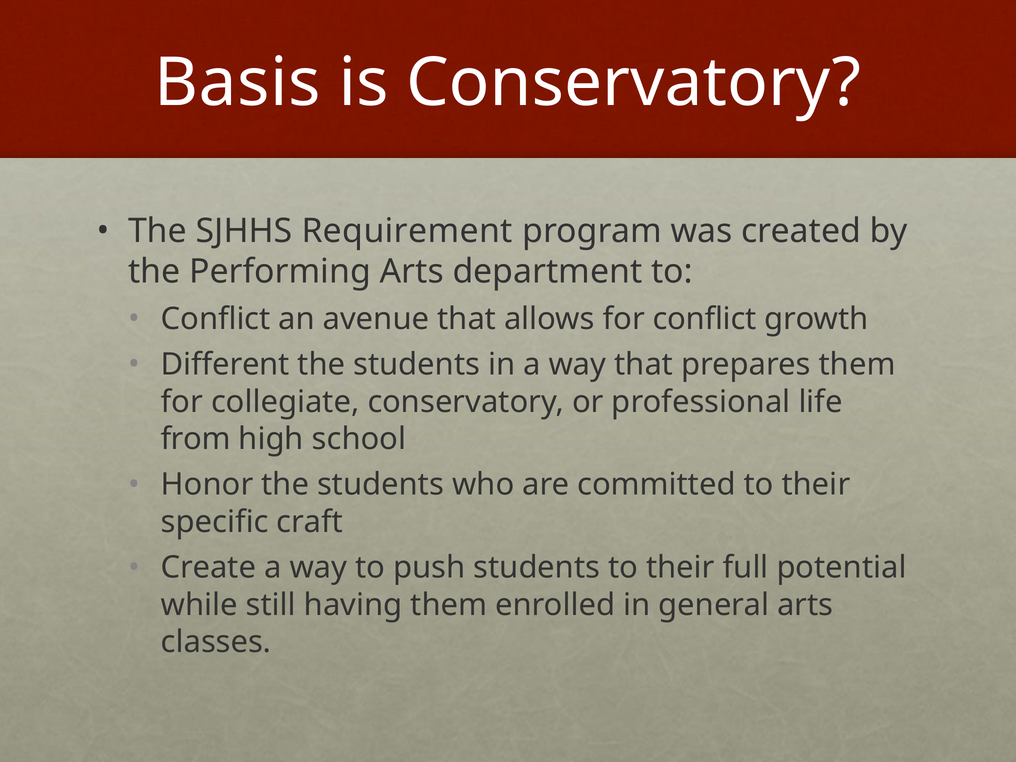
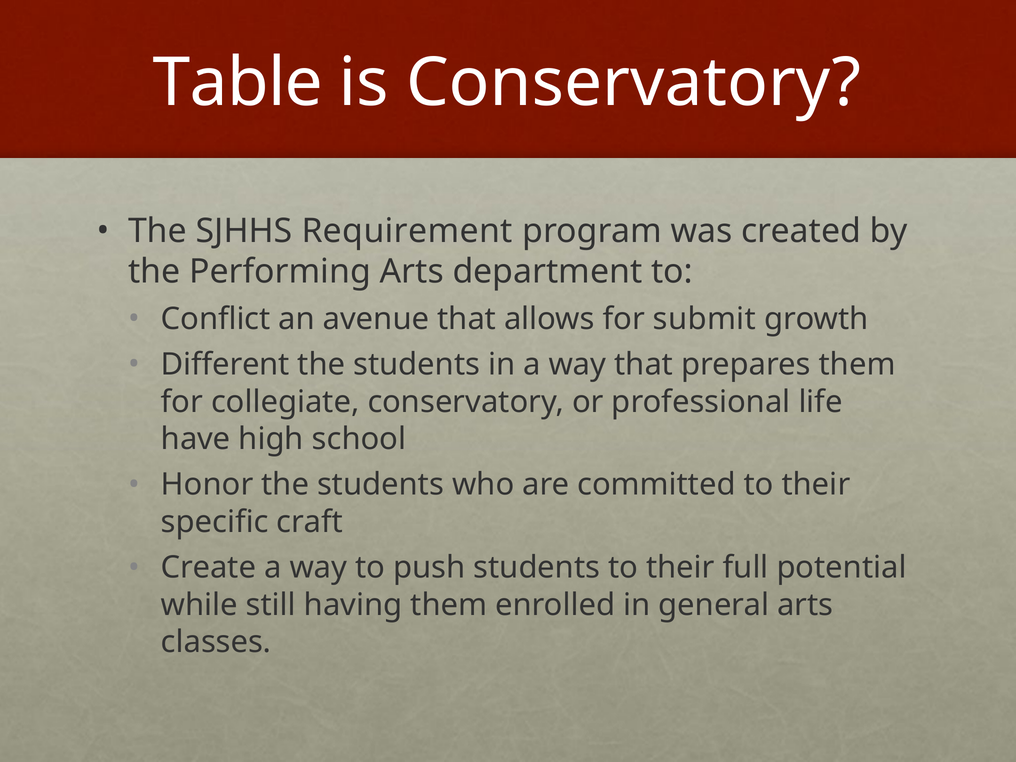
Basis: Basis -> Table (238, 83)
for conflict: conflict -> submit (704, 319)
from: from -> have (196, 439)
